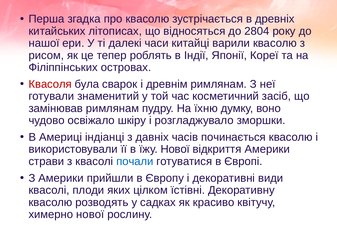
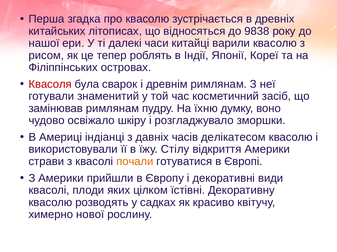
2804: 2804 -> 9838 (257, 31)
починається: починається -> делікатесом (233, 138)
їжу Нової: Нової -> Стілу (175, 150)
почали colour: blue -> orange (135, 162)
